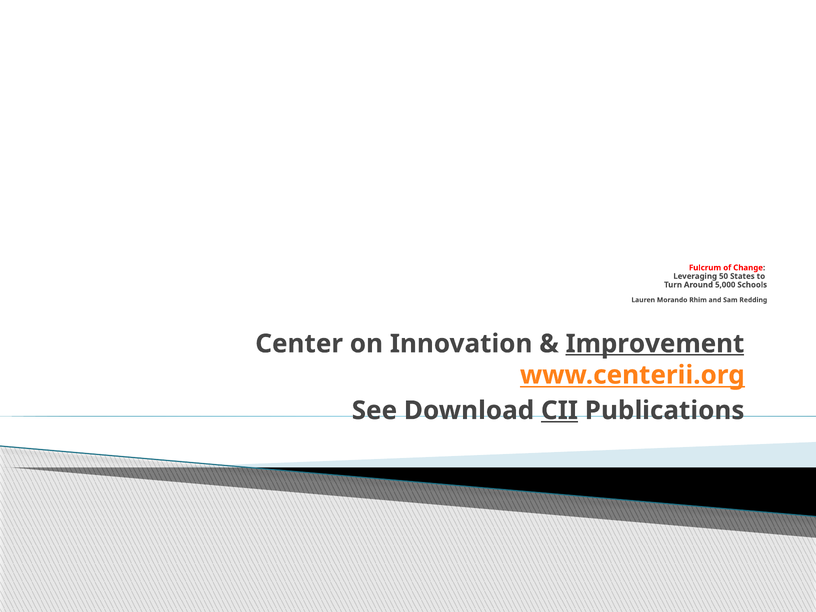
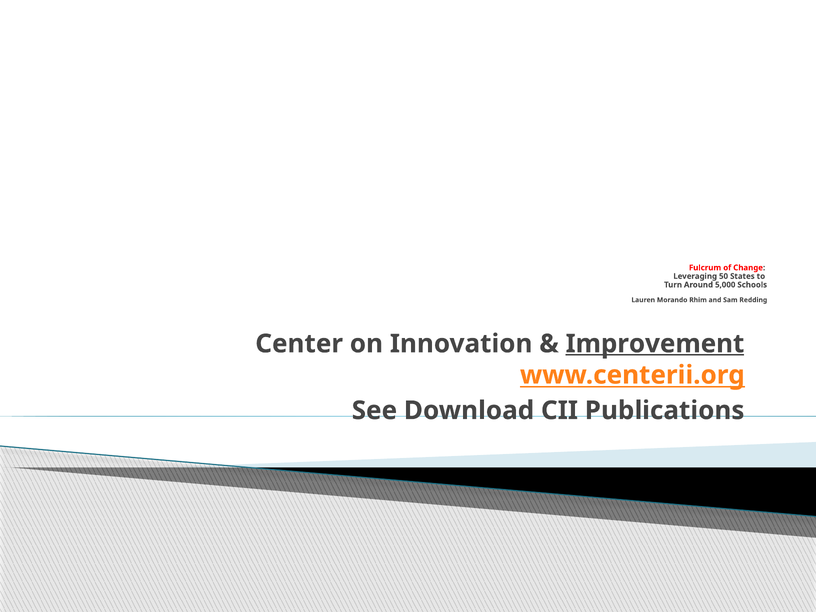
CII underline: present -> none (559, 411)
